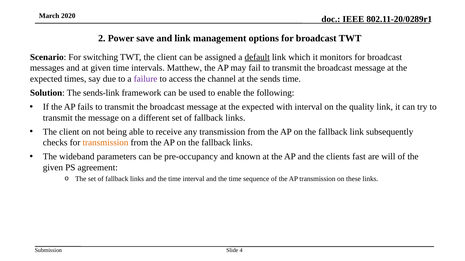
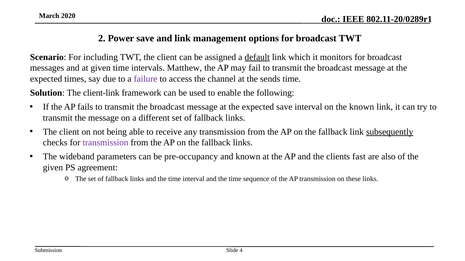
switching: switching -> including (101, 57)
sends-link: sends-link -> client-link (101, 93)
expected with: with -> save (284, 107)
the quality: quality -> known (362, 107)
subsequently underline: none -> present (390, 132)
transmission colour: orange -> purple (105, 143)
will: will -> also (388, 157)
